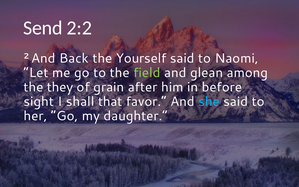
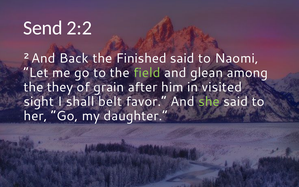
Yourself: Yourself -> Finished (141, 58)
before: before -> visited (222, 87)
that: that -> belt (110, 101)
she colour: light blue -> light green (209, 101)
